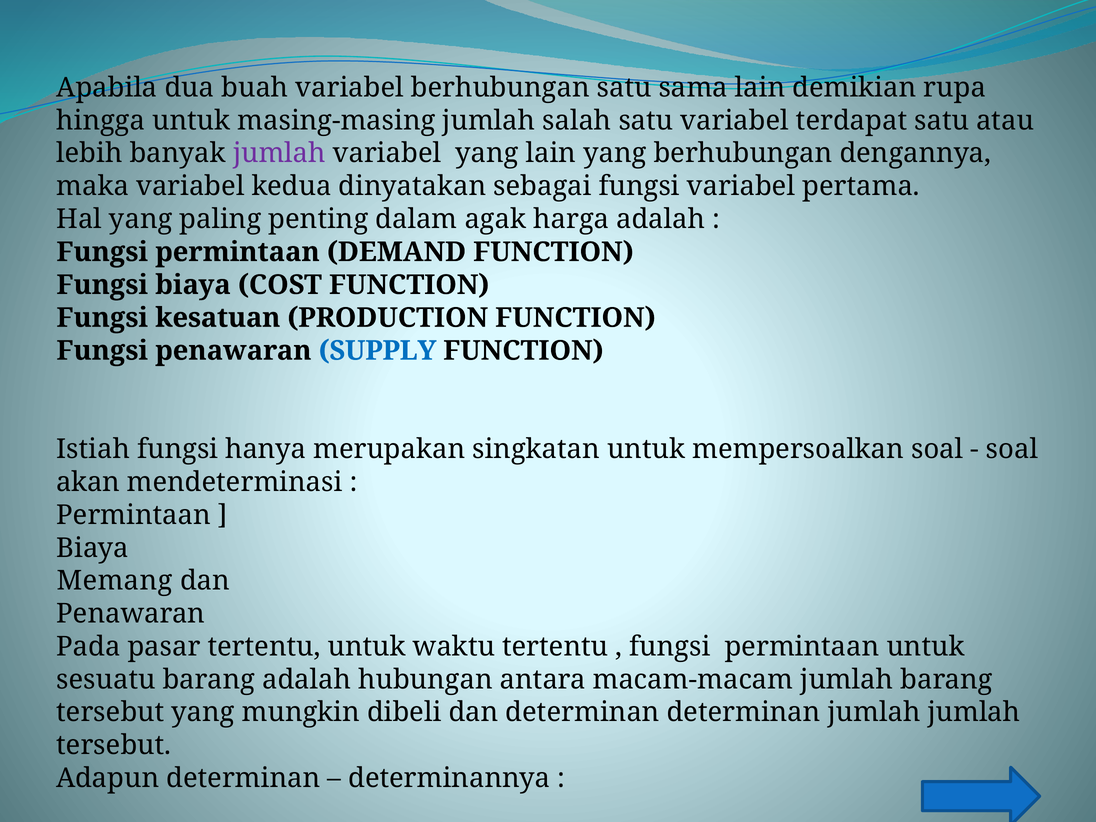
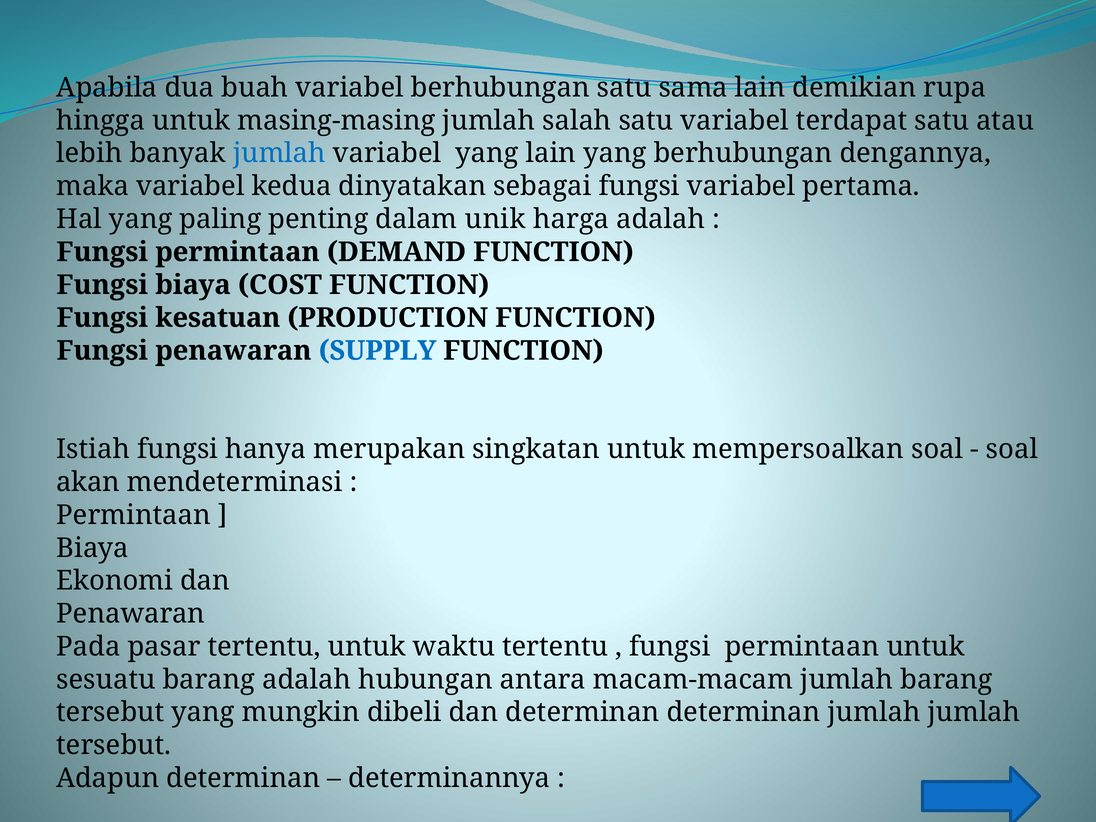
jumlah colour: purple -> blue (279, 153)
agak: agak -> unik (495, 219)
Memang: Memang -> Ekonomi (115, 581)
